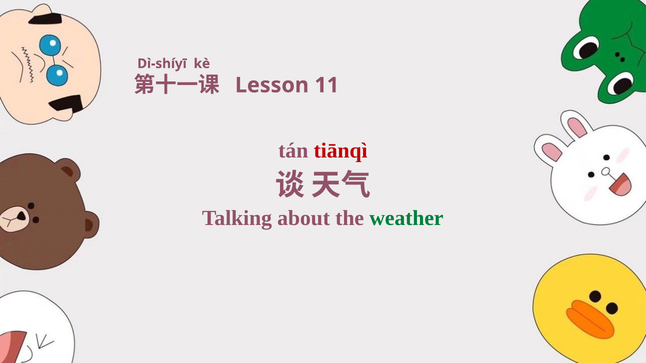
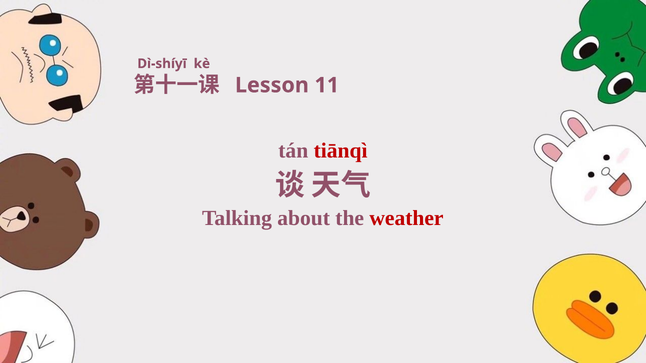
weather colour: green -> red (406, 218)
